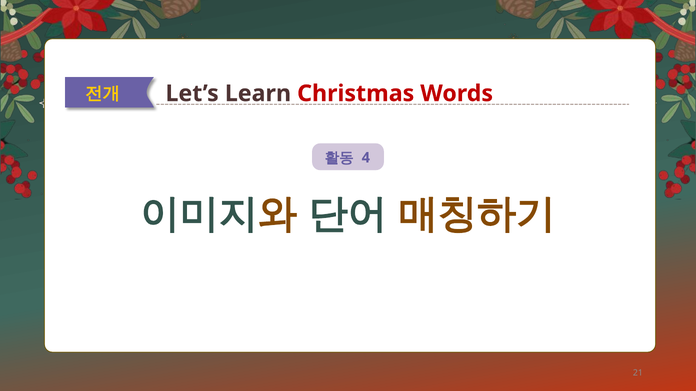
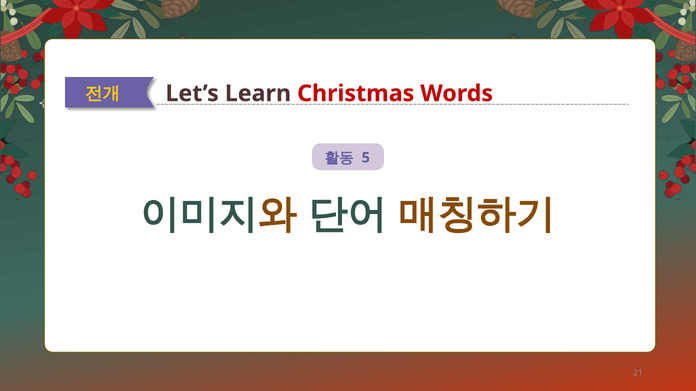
4: 4 -> 5 (366, 158)
